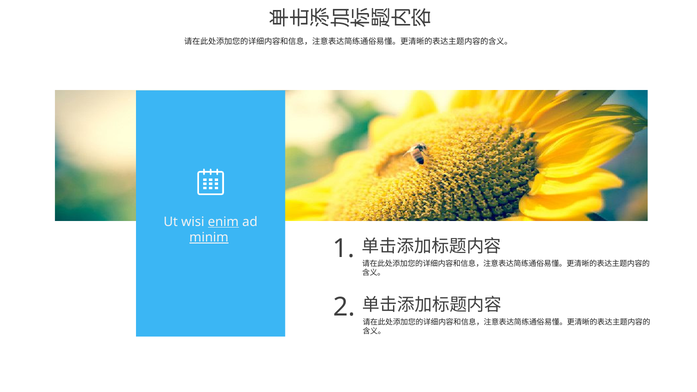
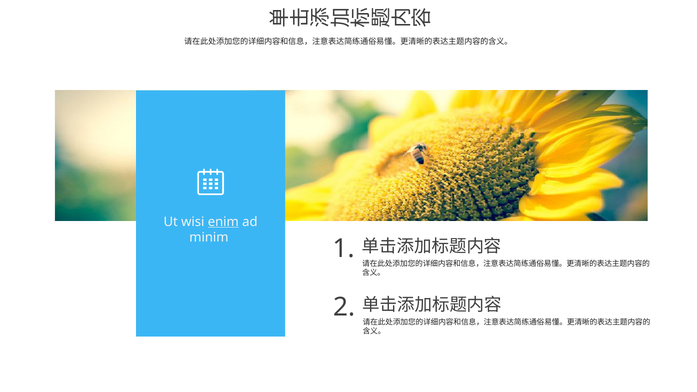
minim underline: present -> none (209, 237)
